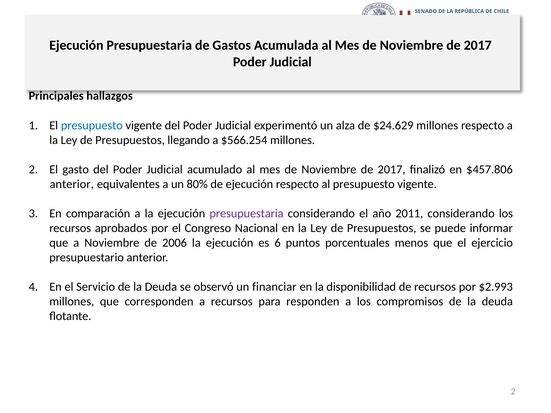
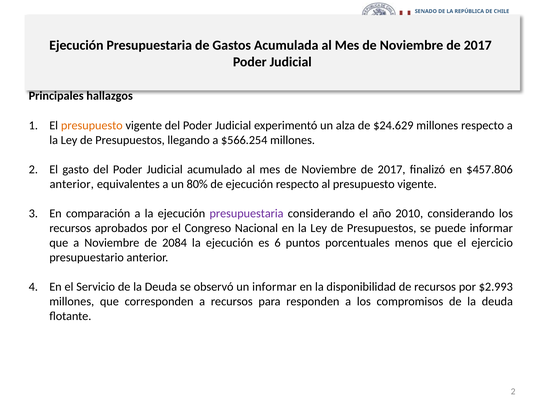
presupuesto colour: blue -> orange (92, 125)
2011: 2011 -> 2010 (409, 213)
2006: 2006 -> 2084 (175, 243)
un financiar: financiar -> informar (274, 287)
